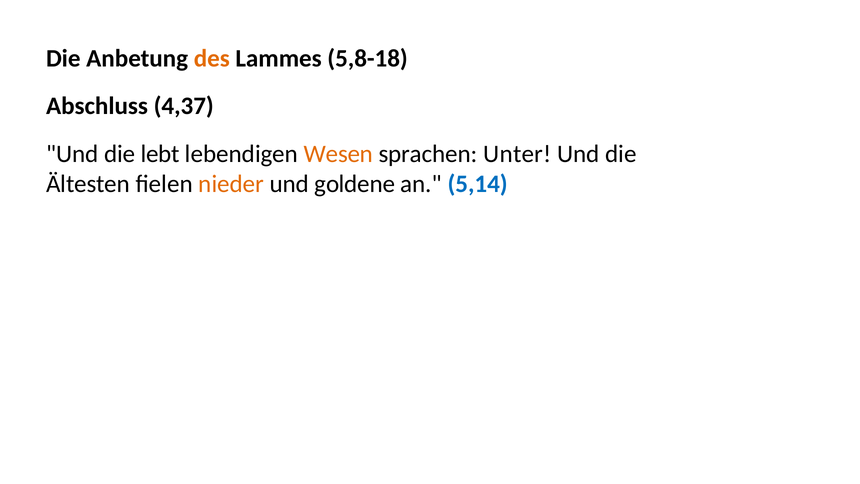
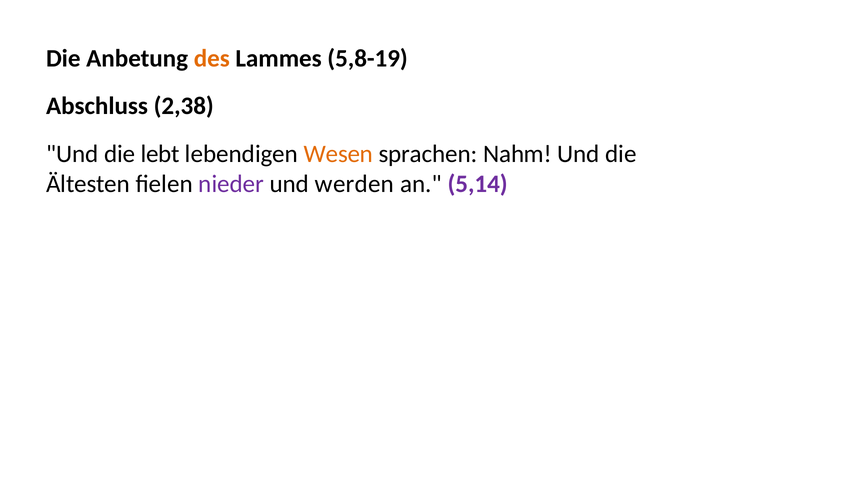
5,8-18: 5,8-18 -> 5,8-19 (368, 59)
4,37: 4,37 -> 2,38 (184, 106)
Unter: Unter -> Nahm (518, 154)
nieder colour: orange -> purple (231, 184)
goldene: goldene -> werden (355, 184)
5,14 colour: blue -> purple (478, 184)
